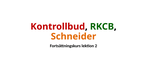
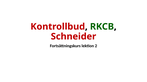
Schneider colour: orange -> red (73, 37)
